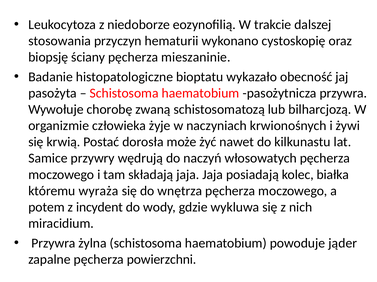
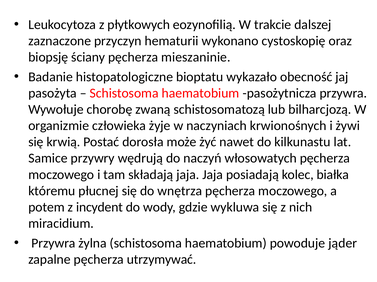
niedoborze: niedoborze -> płytkowych (139, 25)
stosowania: stosowania -> zaznaczone (60, 41)
wyraża: wyraża -> płucnej (99, 191)
powierzchni: powierzchni -> utrzymywać (162, 260)
